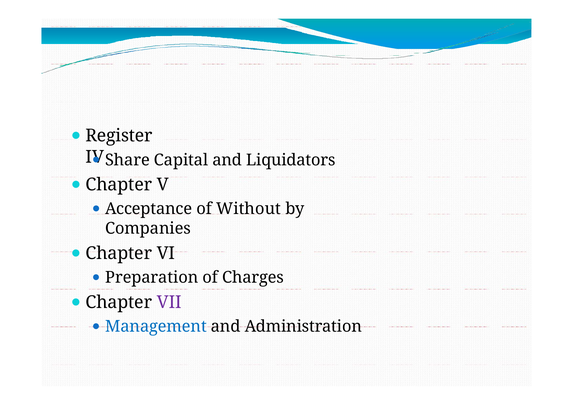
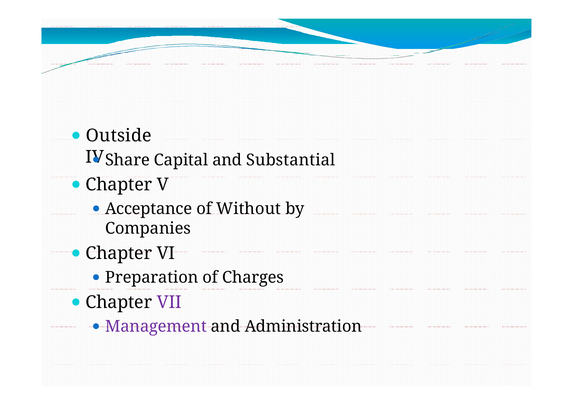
Register: Register -> Outside (119, 136)
Liquidators: Liquidators -> Substantial (291, 160)
Management colour: blue -> purple (156, 326)
